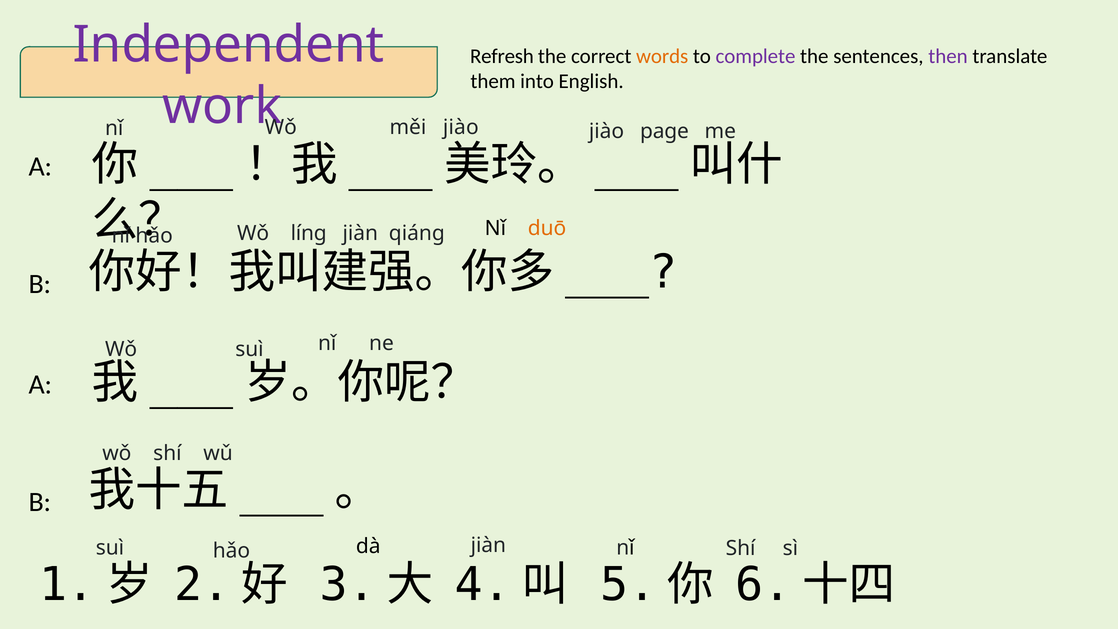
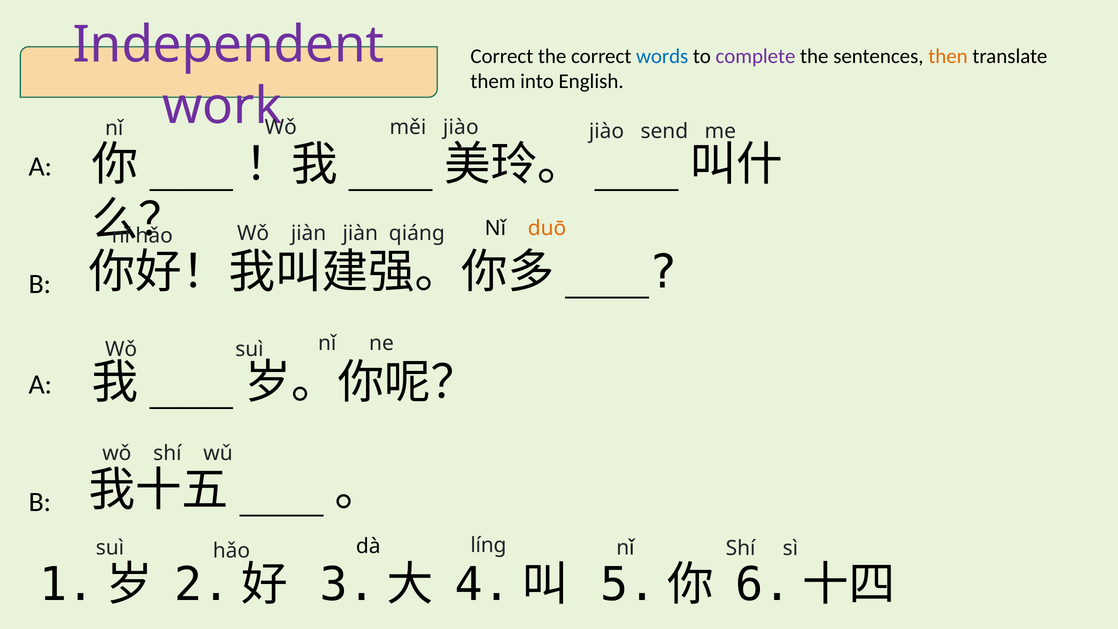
Refresh: Refresh -> Correct (502, 56)
words colour: orange -> blue (662, 56)
then colour: purple -> orange (948, 56)
page: page -> send (664, 131)
Wǒ líng: líng -> jiàn (309, 233)
jiàn: jiàn -> líng (488, 545)
